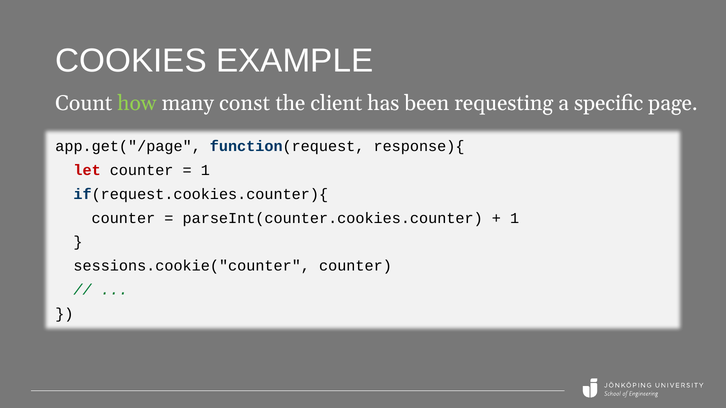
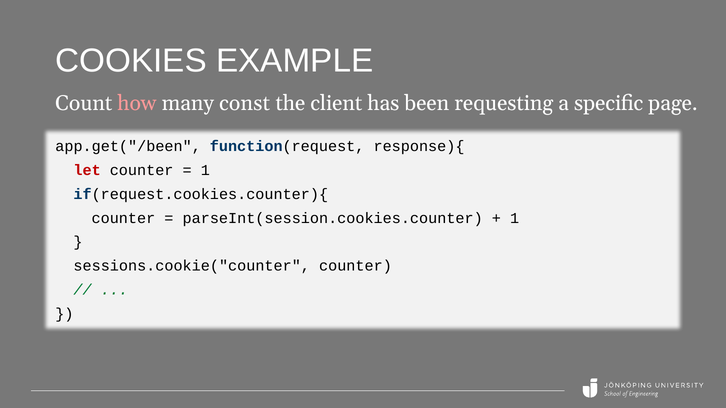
how colour: light green -> pink (137, 103)
app.get("/page: app.get("/page -> app.get("/been (128, 147)
parseInt(counter.cookies.counter: parseInt(counter.cookies.counter -> parseInt(session.cookies.counter (333, 218)
